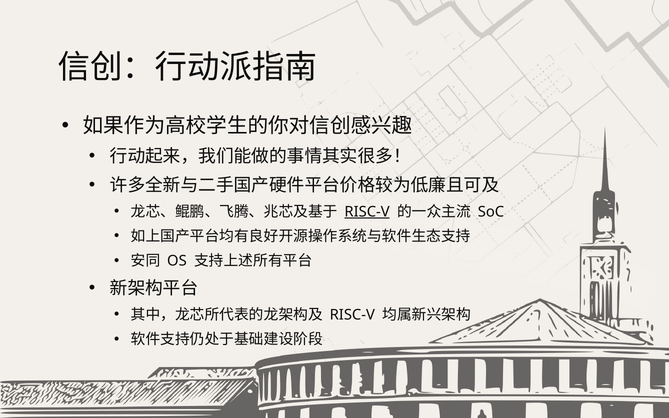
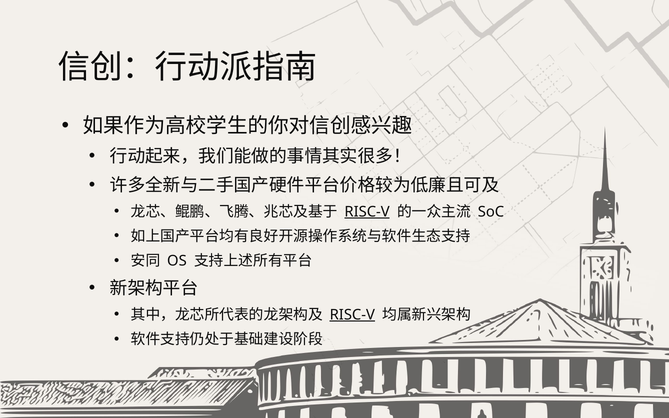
RISC-V underline: none -> present (352, 315)
